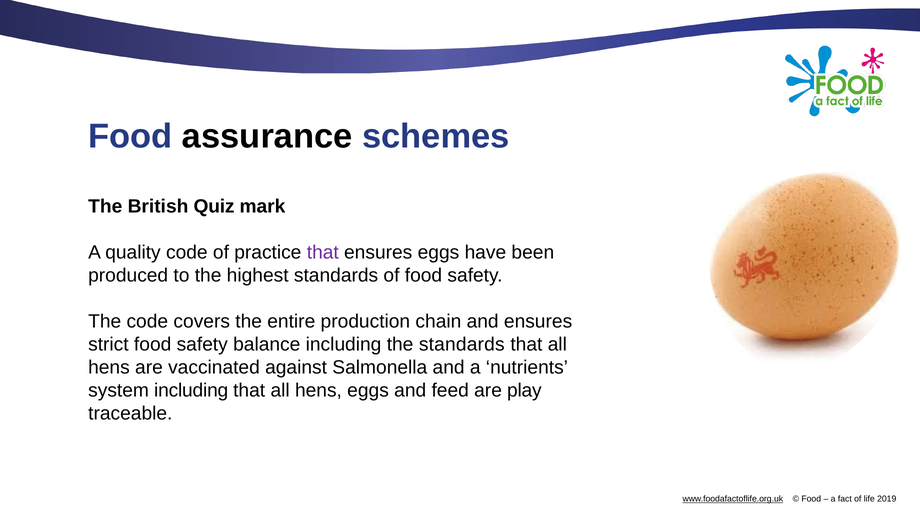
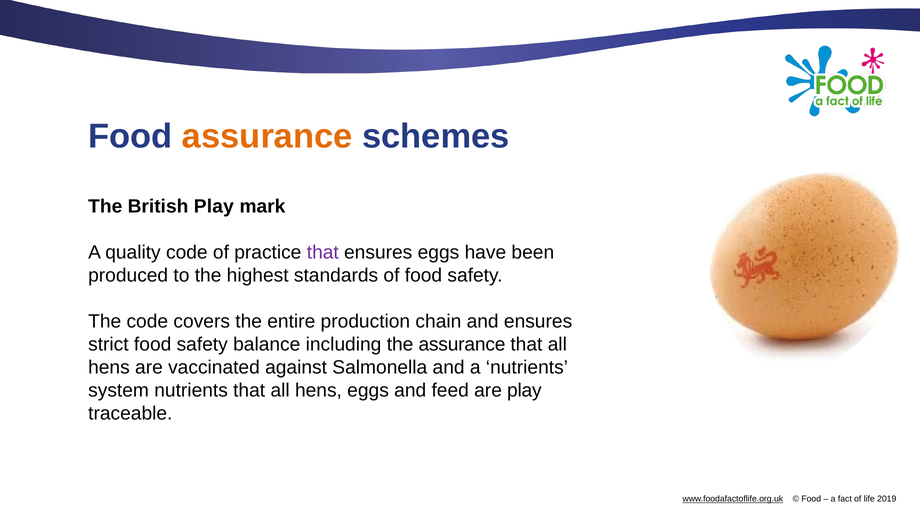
assurance colour: black -> orange (267, 136)
British Quiz: Quiz -> Play (214, 207)
the standards: standards -> assurance (462, 345)
system including: including -> nutrients (191, 391)
